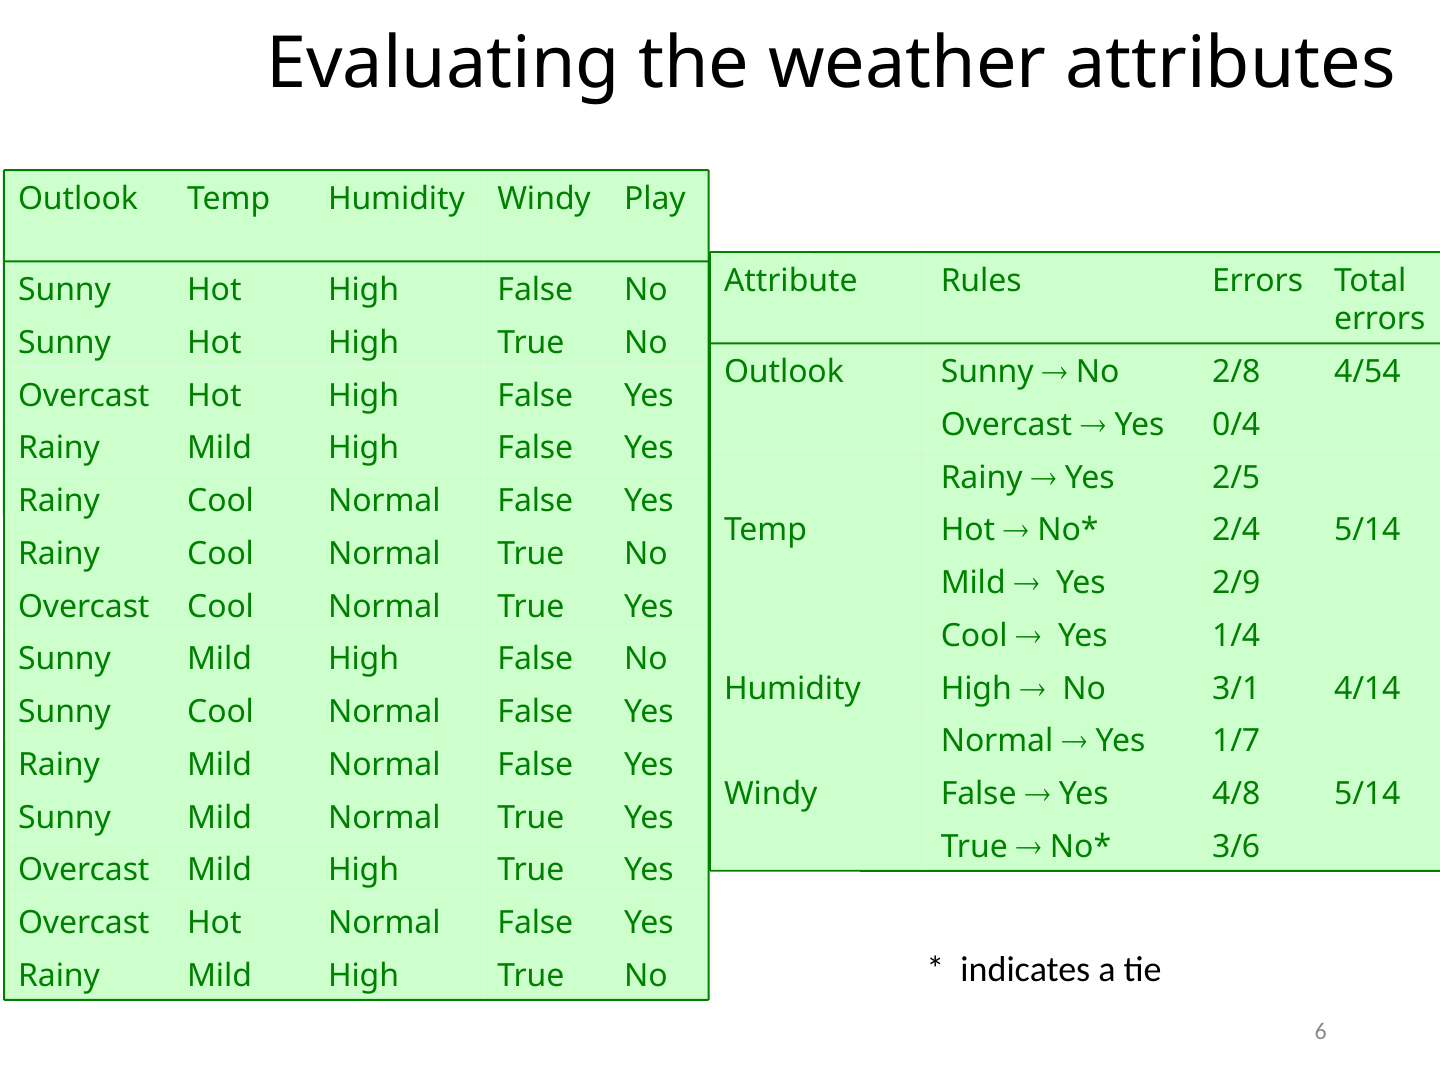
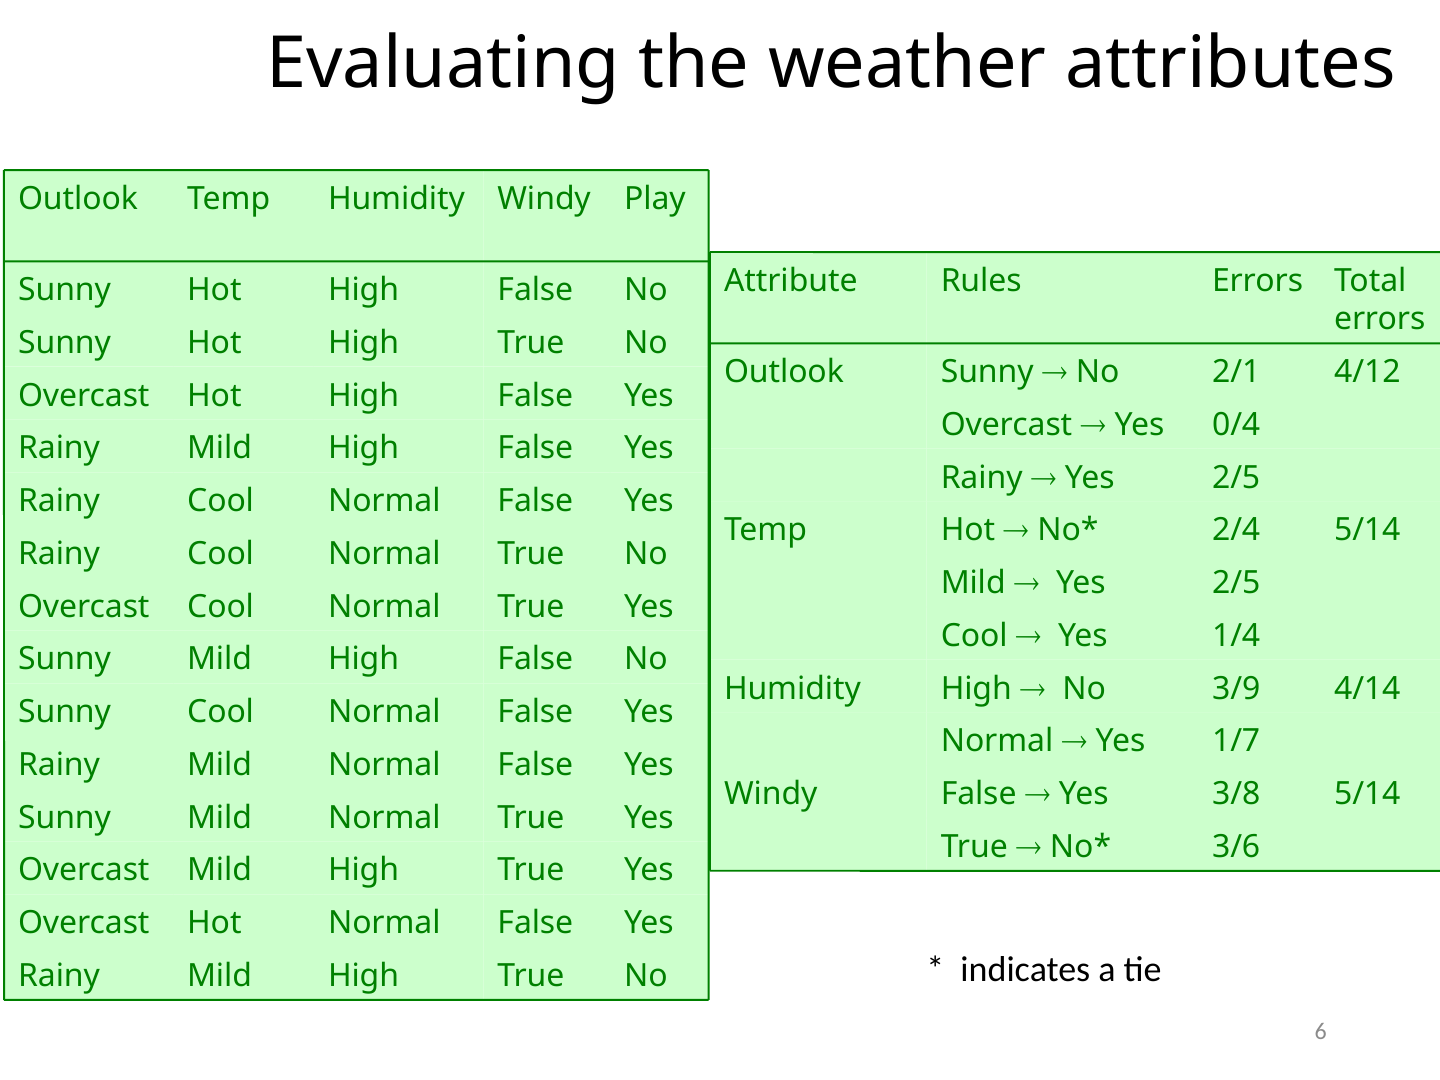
2/8: 2/8 -> 2/1 (1236, 372)
4/54: 4/54 -> 4/12 (1367, 372)
2/9: 2/9 -> 2/5 (1236, 583)
3/1: 3/1 -> 3/9 (1236, 689)
4/8: 4/8 -> 3/8 (1236, 794)
